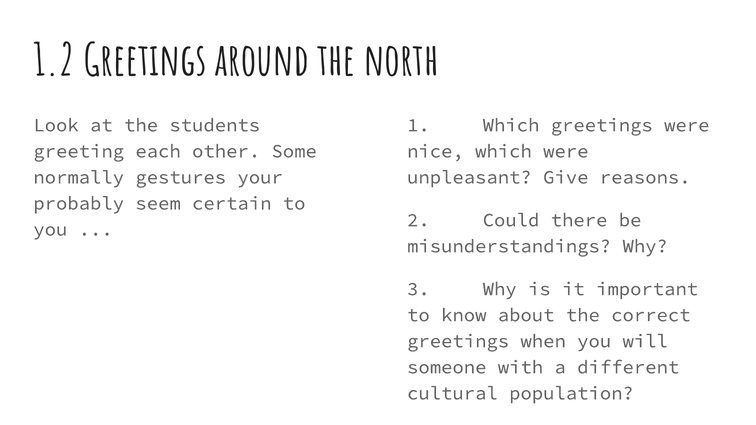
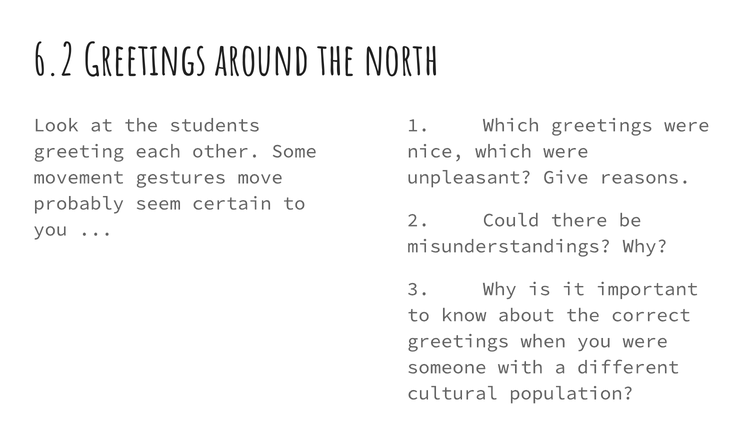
1.2: 1.2 -> 6.2 (54, 61)
normally: normally -> movement (79, 177)
your: your -> move (260, 177)
you will: will -> were (645, 341)
